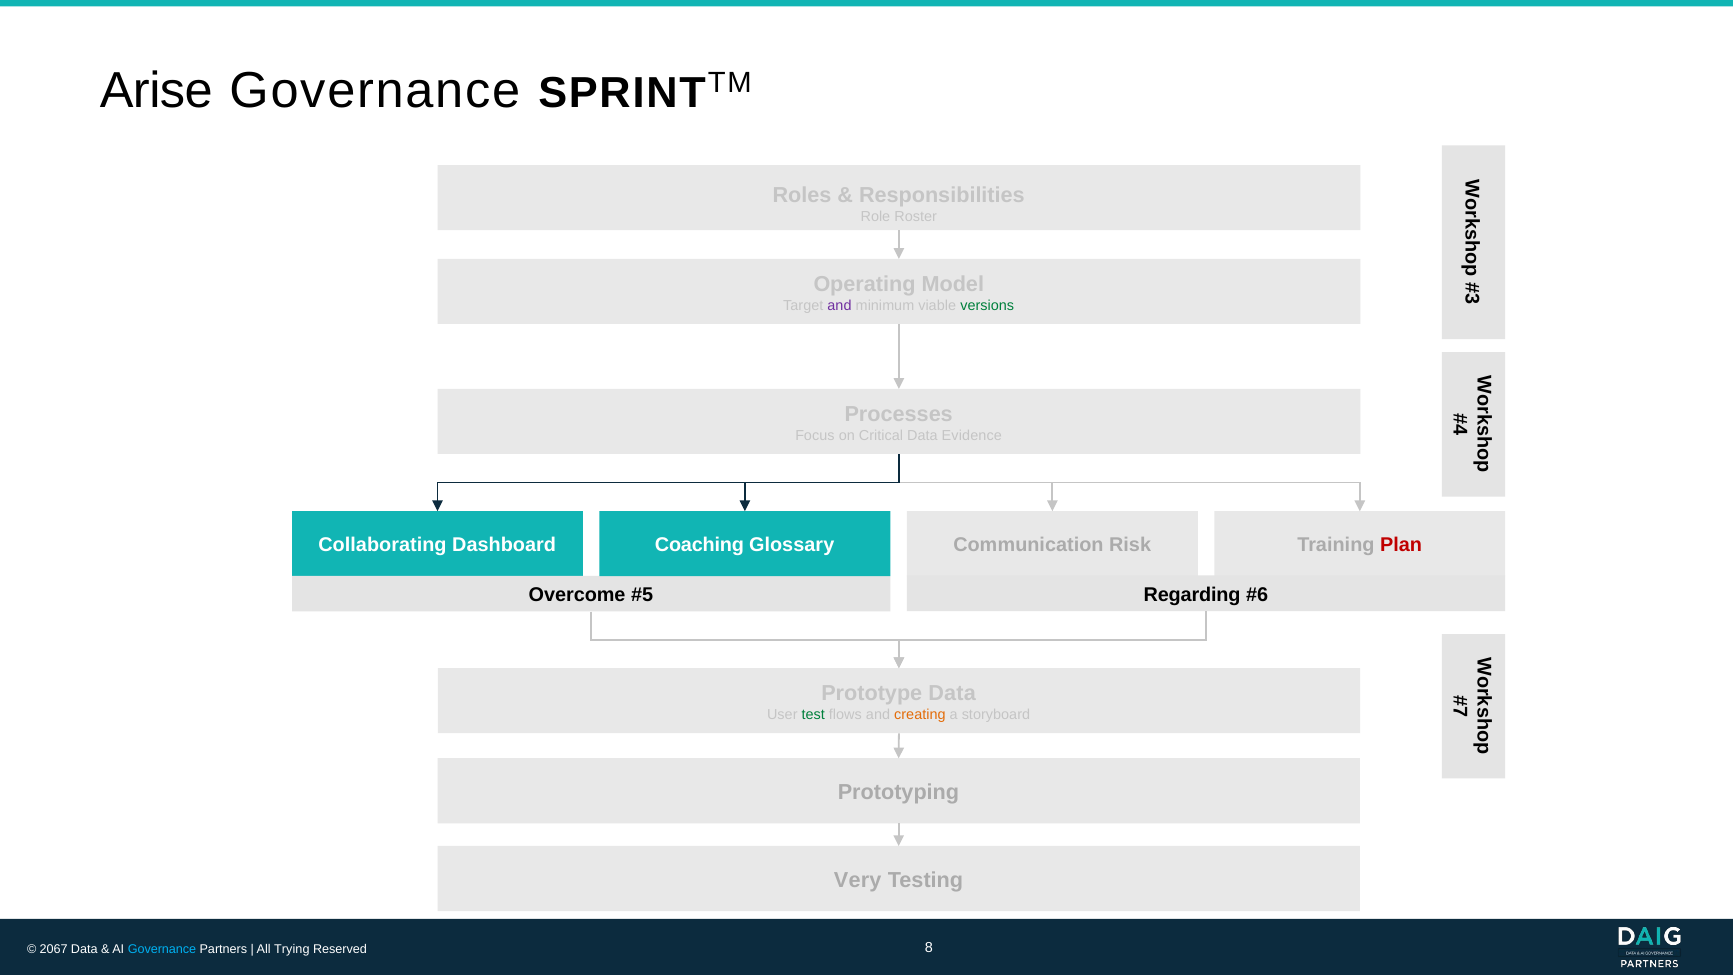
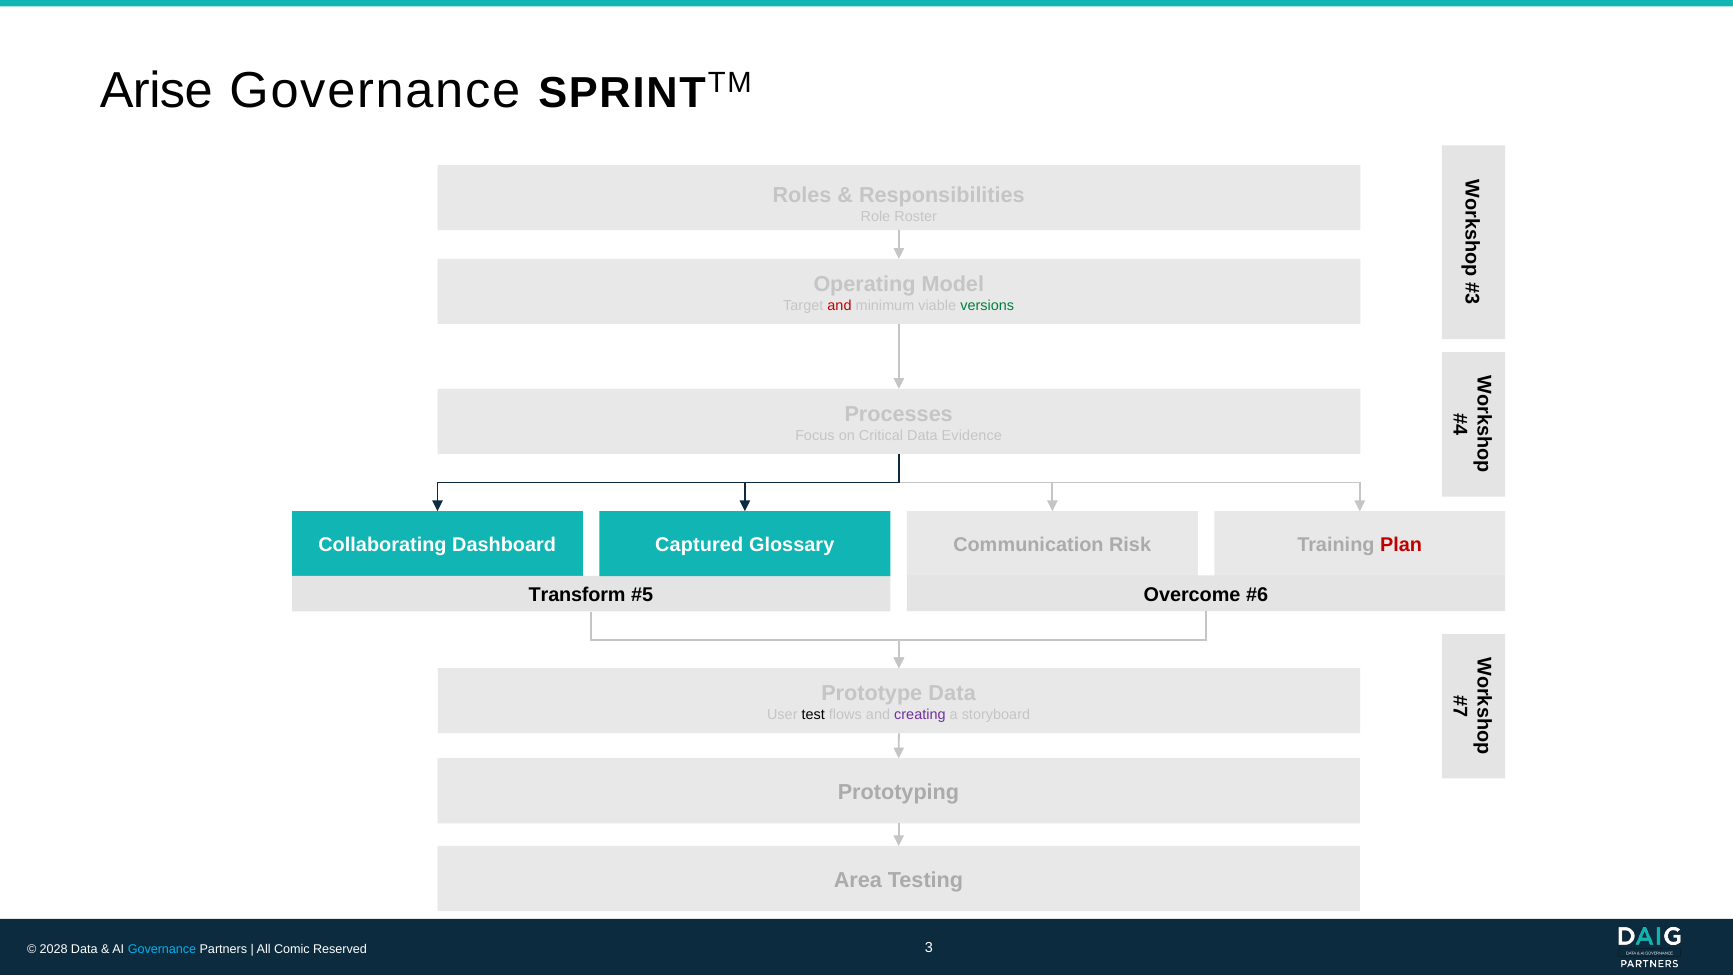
and colour: purple -> red (839, 305)
Coaching: Coaching -> Captured (699, 545)
Regarding: Regarding -> Overcome (1192, 595)
Overcome: Overcome -> Transform (577, 595)
test colour: green -> black (813, 715)
creating colour: orange -> purple (920, 715)
Very: Very -> Area (858, 880)
2067: 2067 -> 2028 (54, 949)
Trying: Trying -> Comic (292, 949)
Reserved 8: 8 -> 3 (929, 948)
